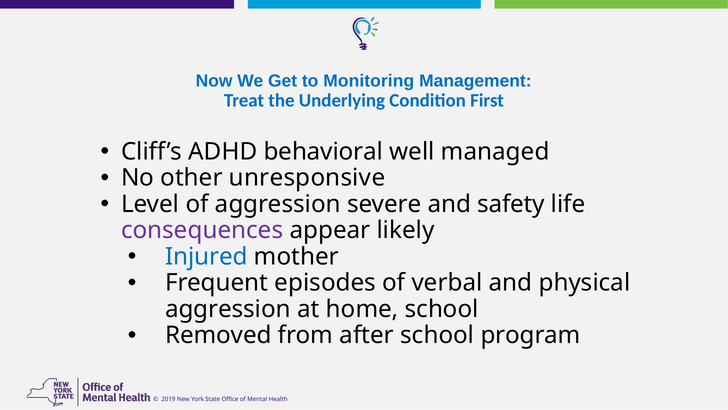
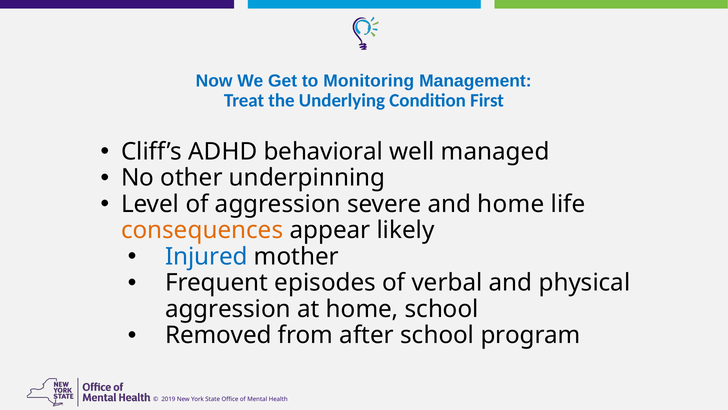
unresponsive: unresponsive -> underpinning (307, 178)
and safety: safety -> home (511, 204)
consequences colour: purple -> orange (202, 230)
